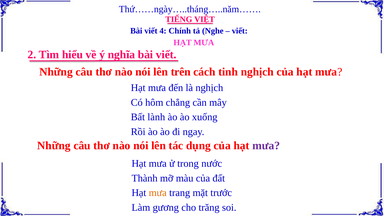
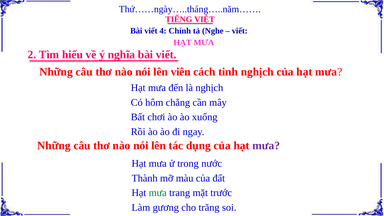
trên: trên -> viên (181, 72)
lành: lành -> chơi (156, 117)
mưa colour: orange -> green (158, 193)
